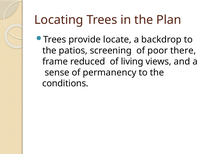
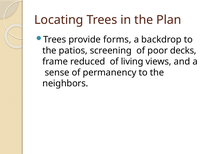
locate: locate -> forms (117, 40)
there: there -> decks (183, 51)
conditions: conditions -> neighbors (65, 83)
